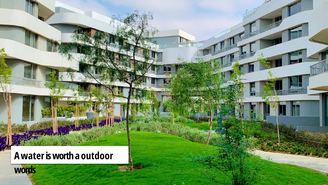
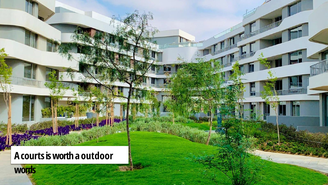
water: water -> courts (33, 156)
